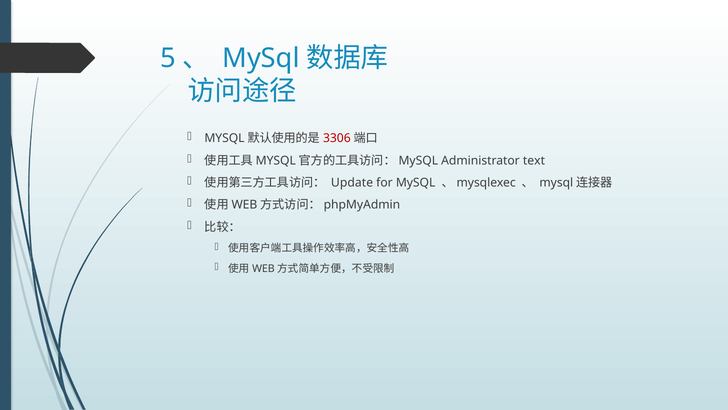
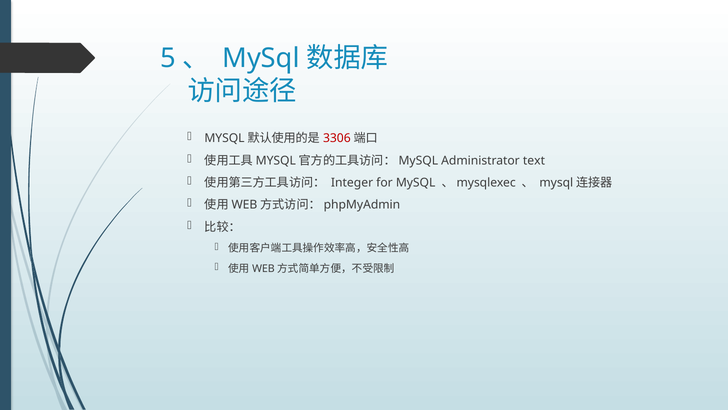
Update: Update -> Integer (352, 183)
